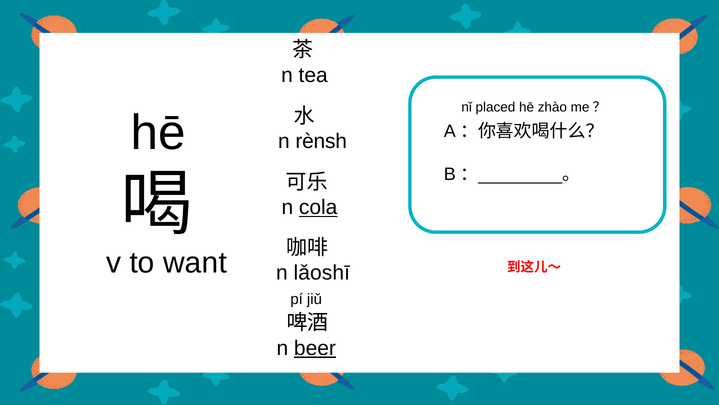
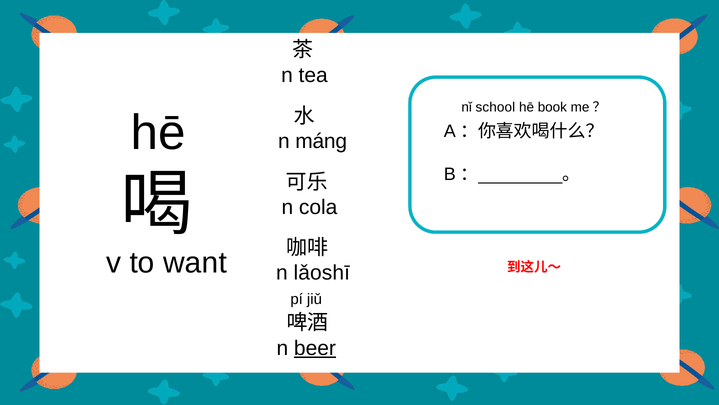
placed: placed -> school (495, 107)
zhào: zhào -> book (552, 107)
rènsh: rènsh -> máng (321, 141)
cola underline: present -> none (318, 207)
